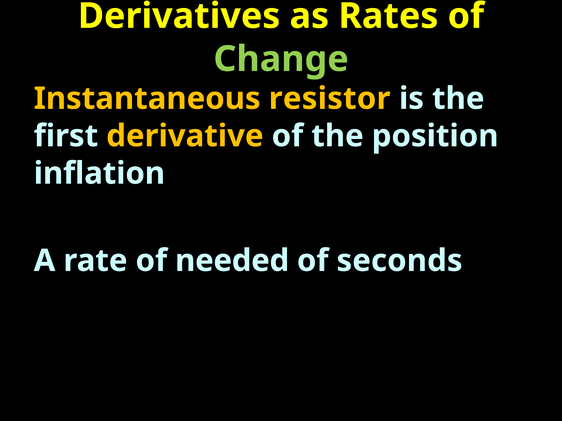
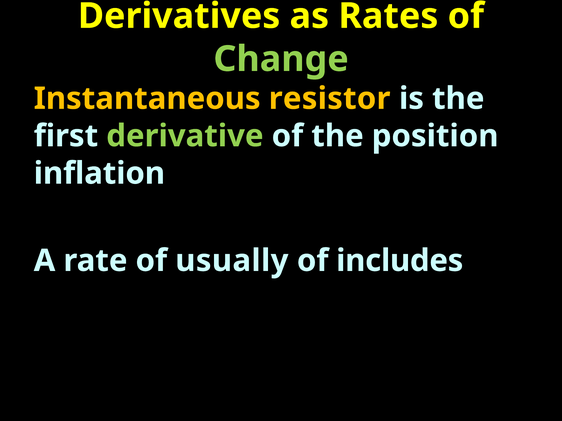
derivative colour: yellow -> light green (185, 136)
needed: needed -> usually (232, 261)
seconds: seconds -> includes (400, 261)
